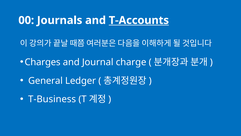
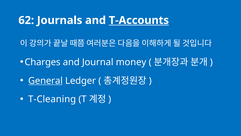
00: 00 -> 62 (26, 20)
charge: charge -> money (131, 62)
General underline: none -> present (45, 80)
T-Business: T-Business -> T-Cleaning (52, 99)
